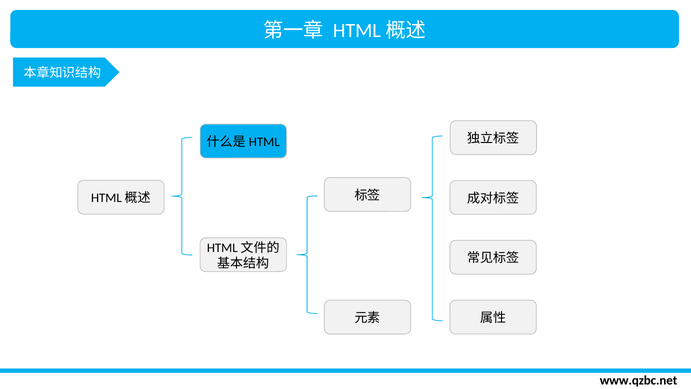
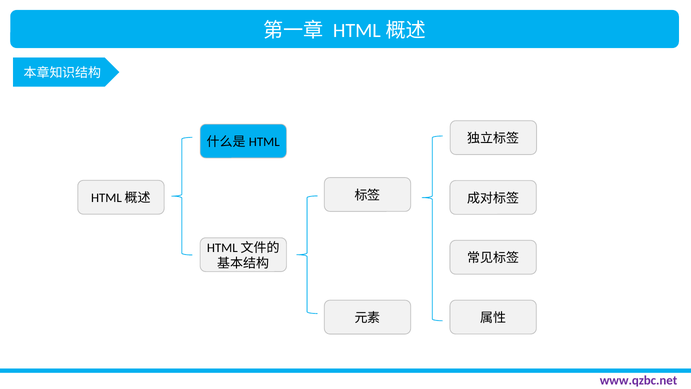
www.qzbc.net colour: black -> purple (639, 380)
